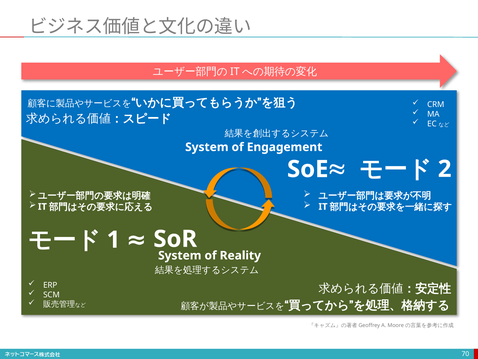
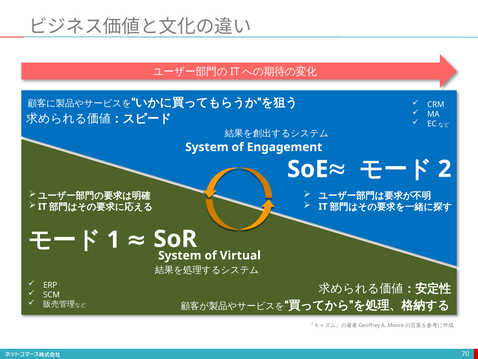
Reality: Reality -> Virtual (240, 255)
